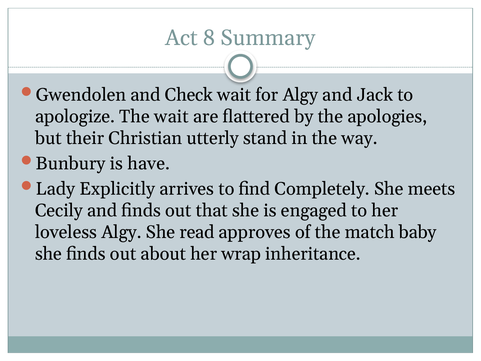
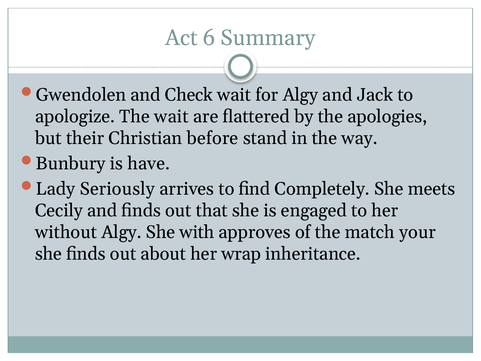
8: 8 -> 6 (209, 38)
utterly: utterly -> before (213, 138)
Explicitly: Explicitly -> Seriously (117, 189)
loveless: loveless -> without (66, 232)
read: read -> with (197, 232)
baby: baby -> your (418, 232)
